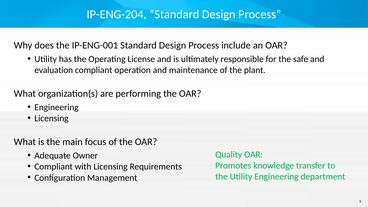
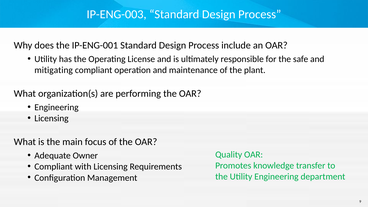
IP-ENG-204: IP-ENG-204 -> IP-ENG-003 (117, 14)
evaluation: evaluation -> mitigating (54, 70)
